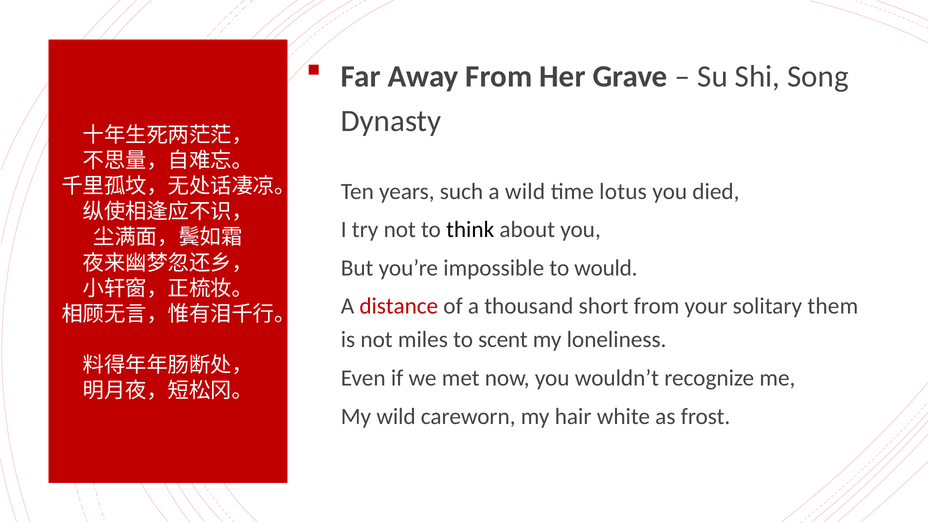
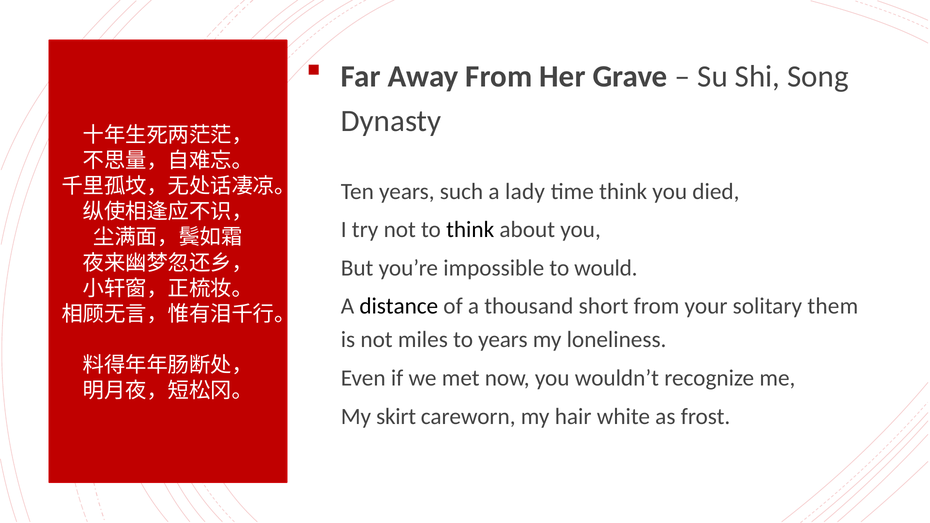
a wild: wild -> lady (525, 191)
time lotus: lotus -> think (623, 191)
distance colour: red -> black (399, 306)
to scent: scent -> years (503, 340)
My wild: wild -> skirt (396, 416)
